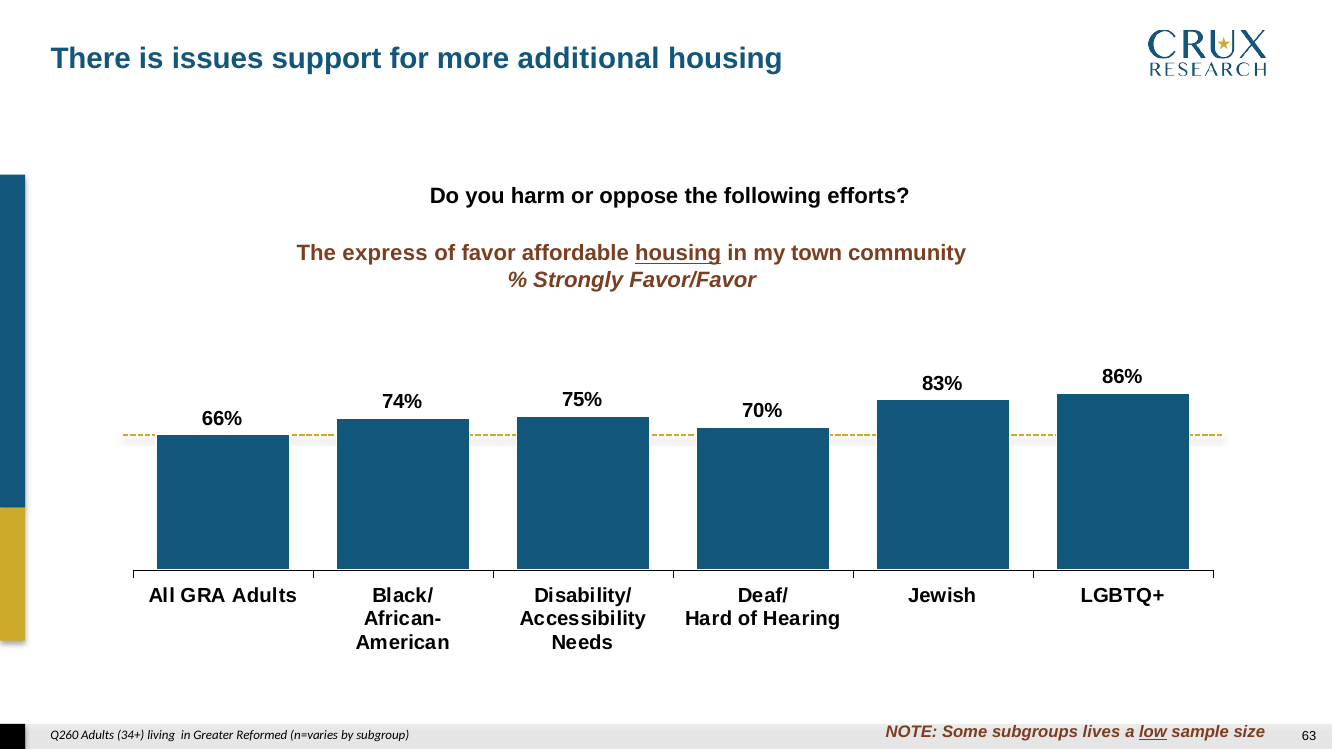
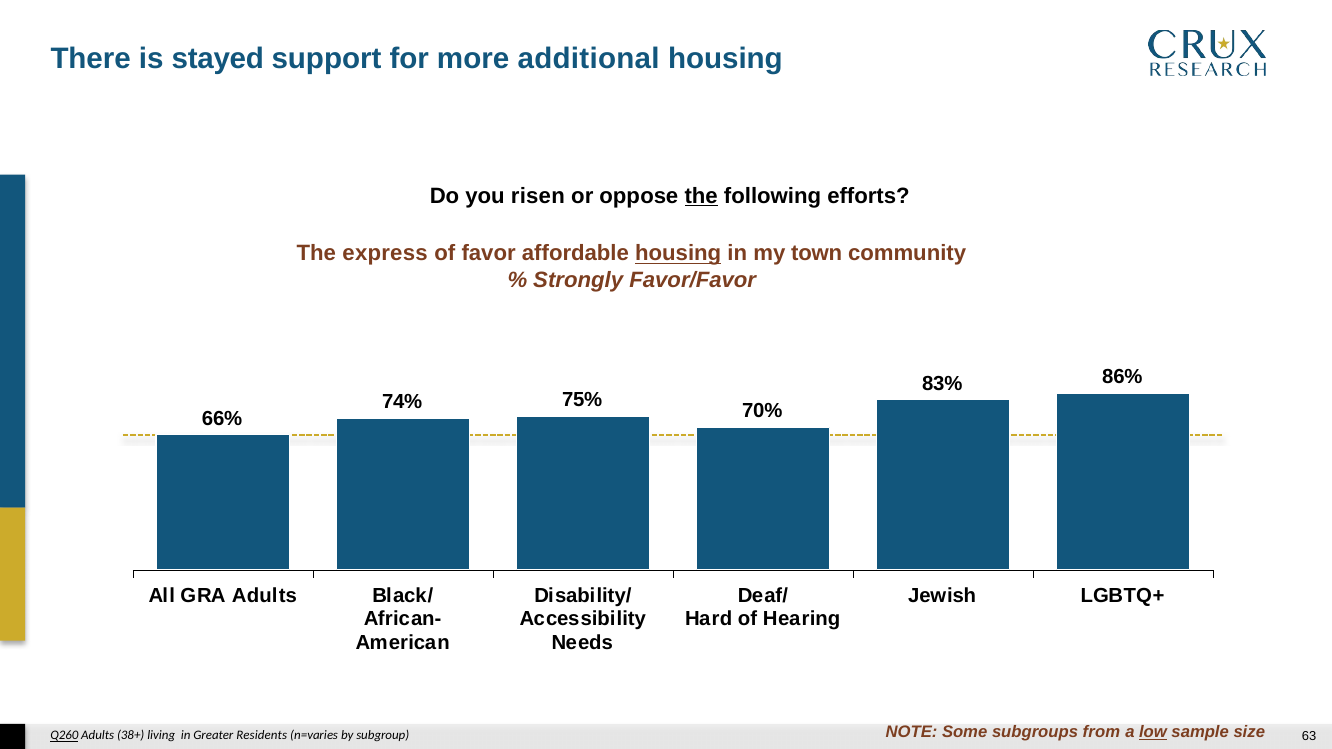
issues: issues -> stayed (218, 59)
harm: harm -> risen (538, 196)
the underline: none -> present (701, 196)
lives: lives -> from (1102, 733)
Q260 underline: none -> present (64, 736)
34+: 34+ -> 38+ (131, 736)
Reformed: Reformed -> Residents (262, 736)
